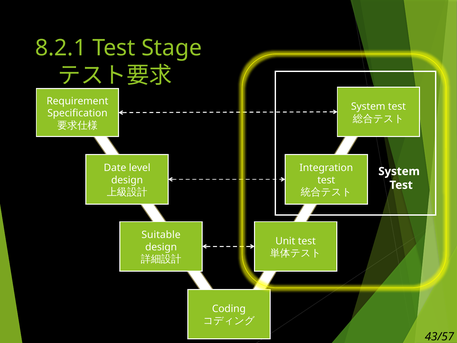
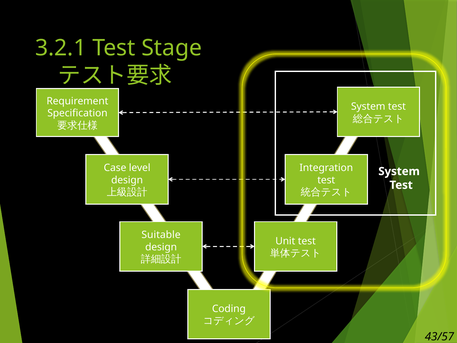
8.2.1: 8.2.1 -> 3.2.1 (61, 48)
Date: Date -> Case (115, 168)
